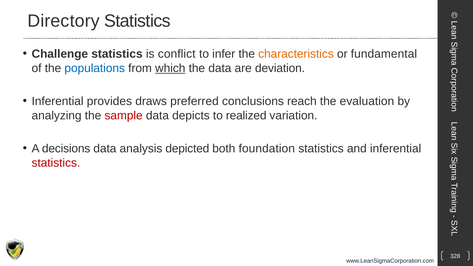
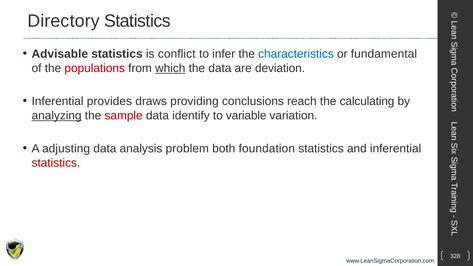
Challenge: Challenge -> Advisable (60, 54)
characteristics colour: orange -> blue (296, 54)
populations colour: blue -> red (95, 68)
preferred: preferred -> providing (194, 101)
evaluation: evaluation -> calculating (367, 101)
analyzing underline: none -> present (57, 116)
depicts: depicts -> identify (191, 116)
realized: realized -> variable (246, 116)
decisions: decisions -> adjusting (66, 149)
depicted: depicted -> problem (187, 149)
